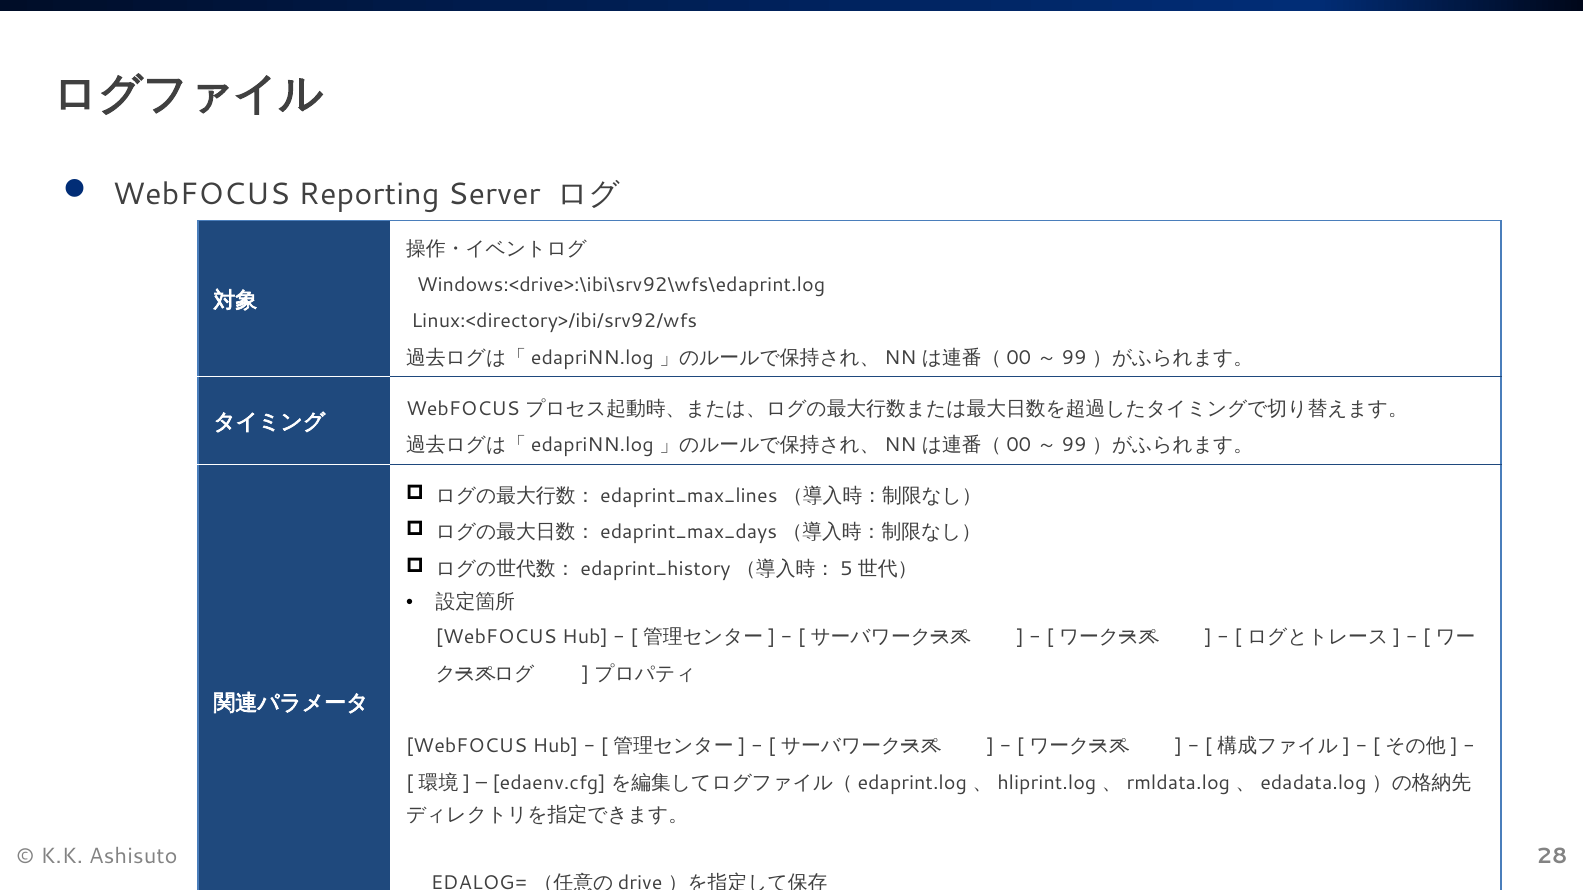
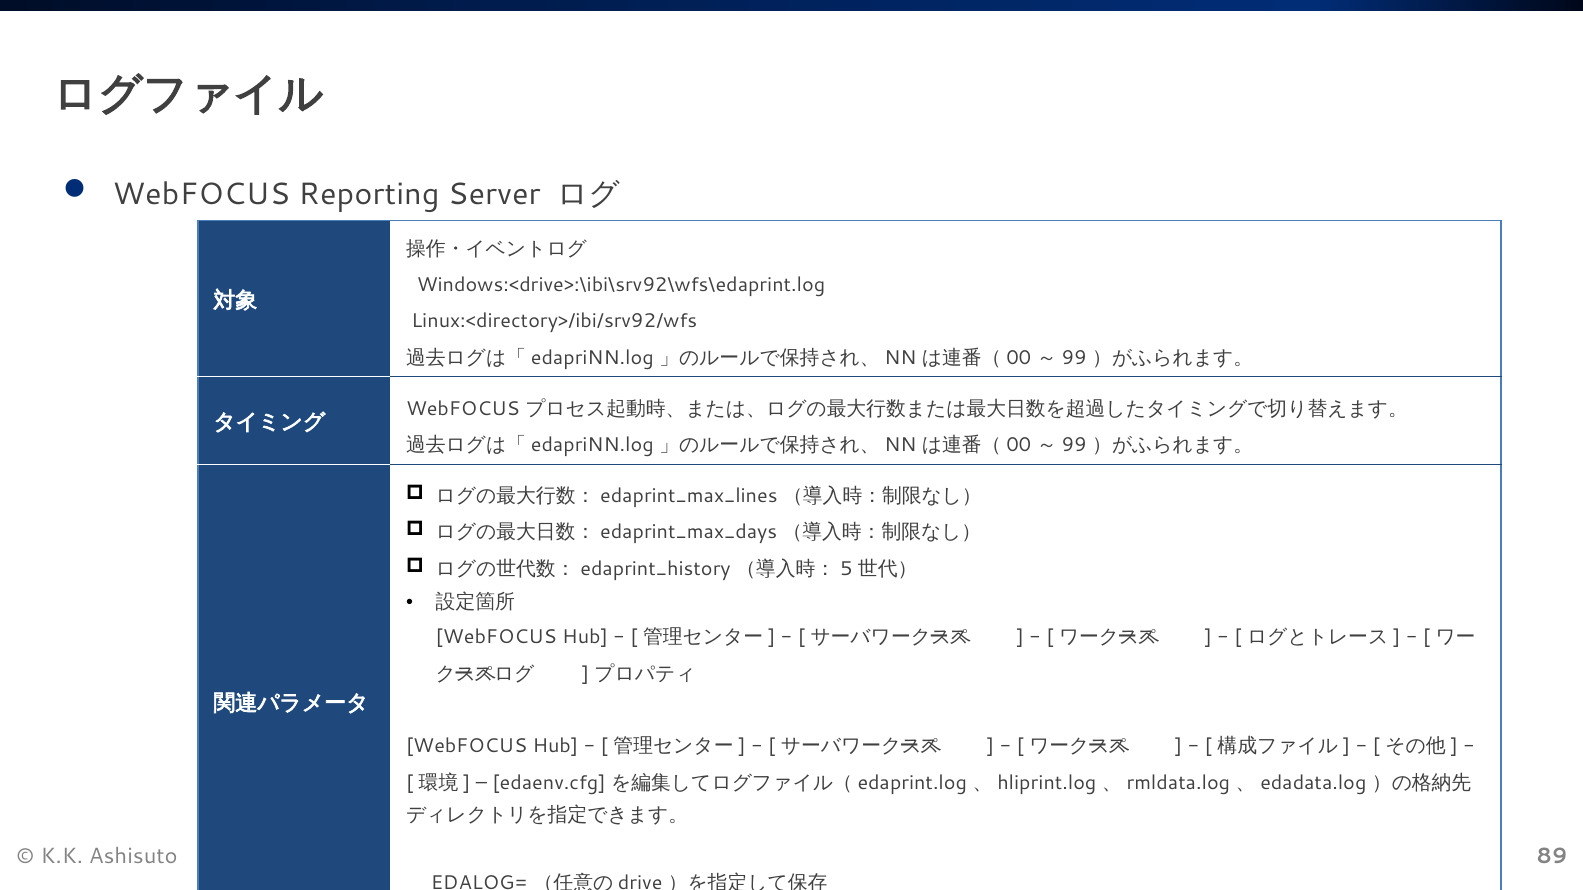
28: 28 -> 89 (1552, 857)
